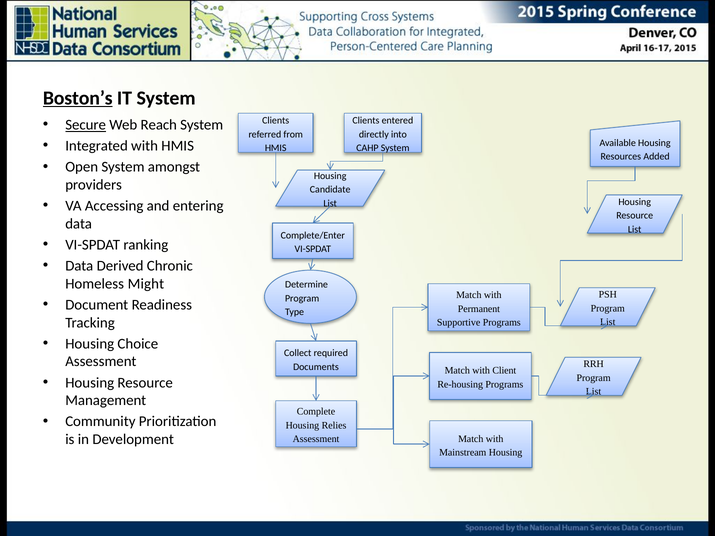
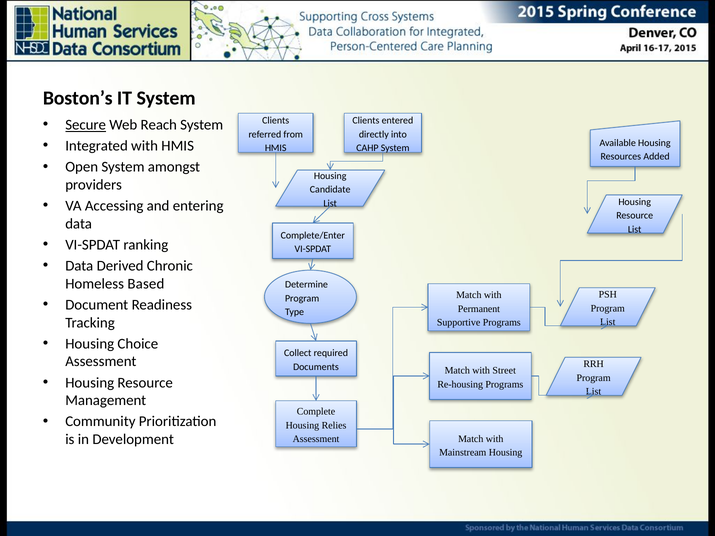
Boston’s underline: present -> none (78, 98)
Might: Might -> Based (146, 284)
Client: Client -> Street (504, 371)
